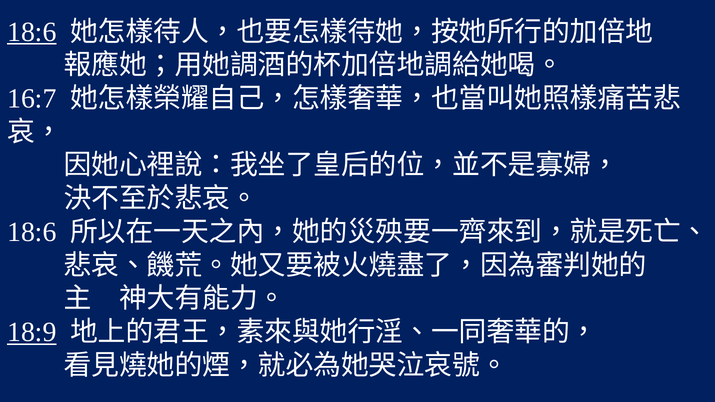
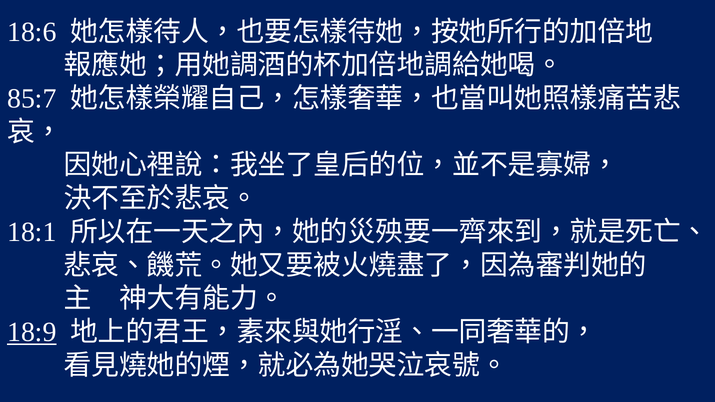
18:6 underline: present -> none (32, 32)
16:7: 16:7 -> 85:7 (32, 99)
18:6: 18:6 -> 18:1 (32, 232)
